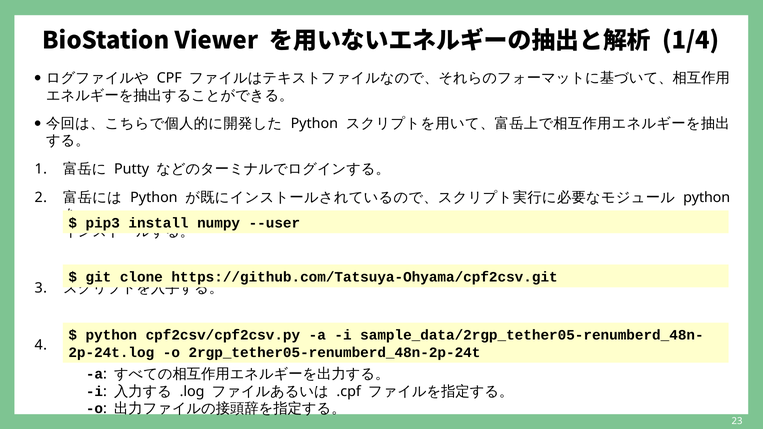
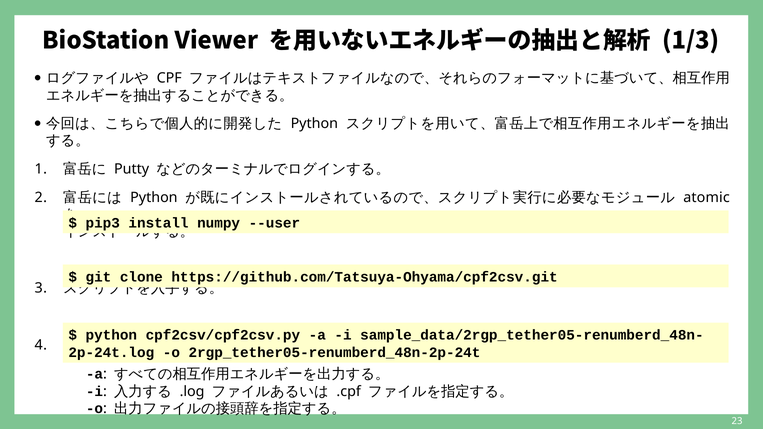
1/4: 1/4 -> 1/3 (691, 41)
python: python -> atomic (706, 197)
